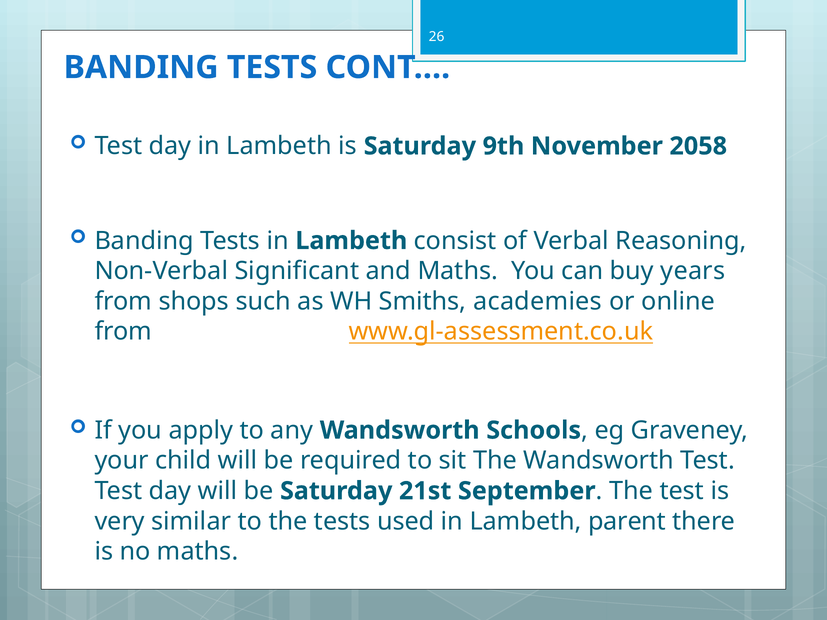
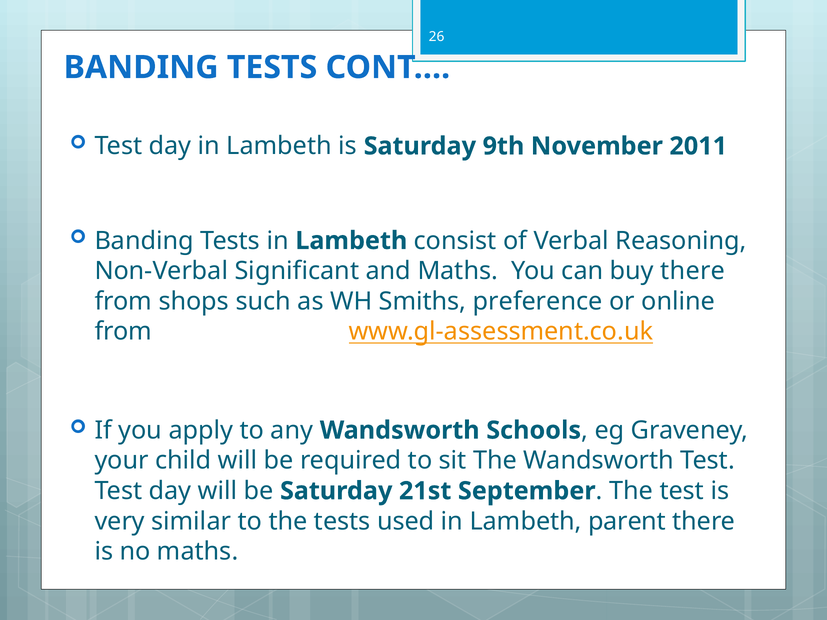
2058: 2058 -> 2011 (698, 146)
buy years: years -> there (693, 271)
academies: academies -> preference (538, 301)
